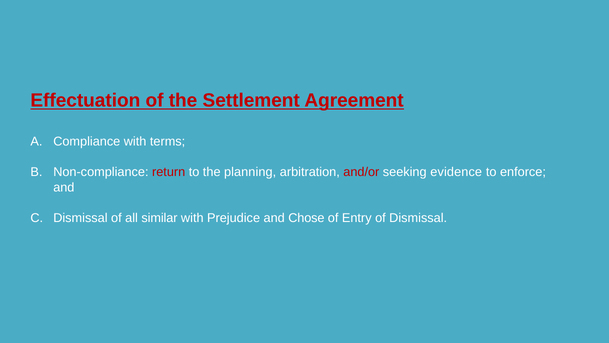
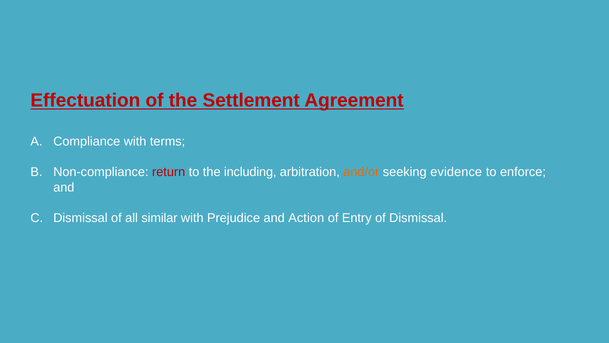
planning: planning -> including (250, 172)
and/or colour: red -> orange (361, 172)
Chose: Chose -> Action (306, 218)
